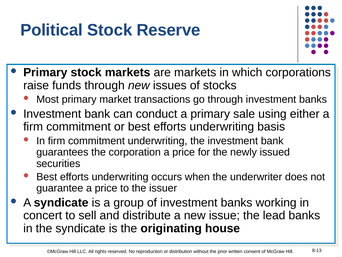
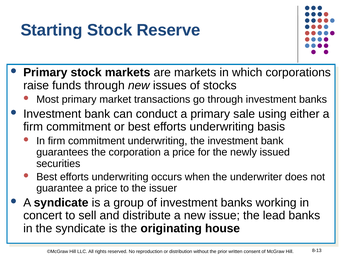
Political: Political -> Starting (52, 30)
